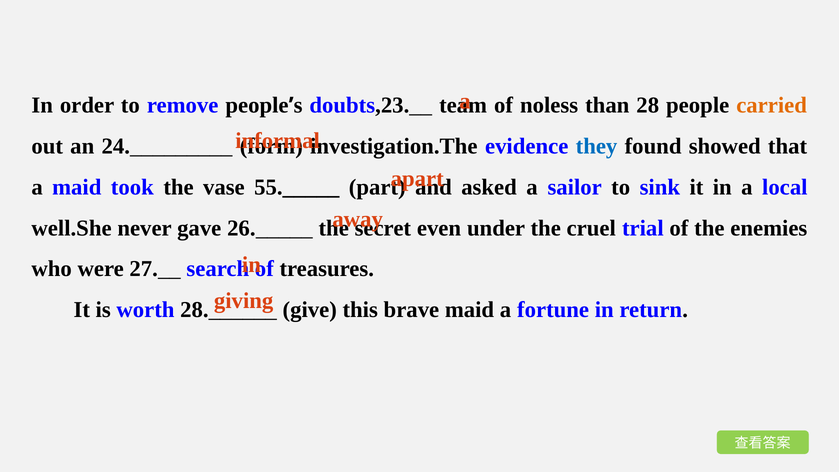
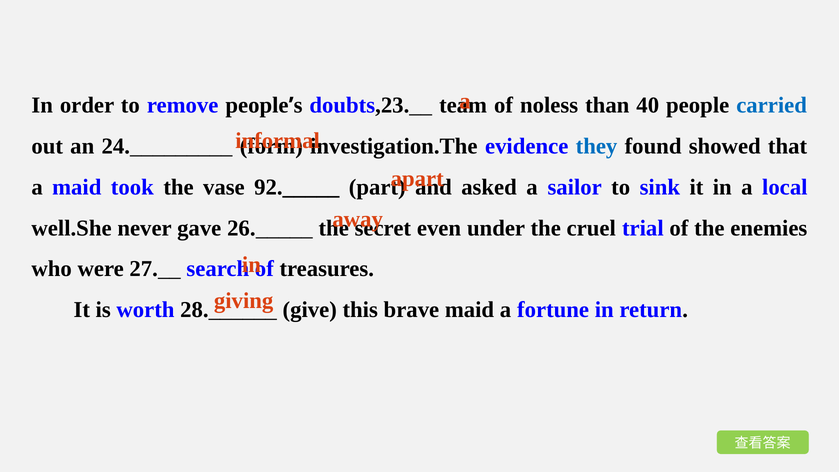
28: 28 -> 40 (648, 106)
carried colour: orange -> blue (772, 106)
55._____: 55._____ -> 92._____ (297, 187)
